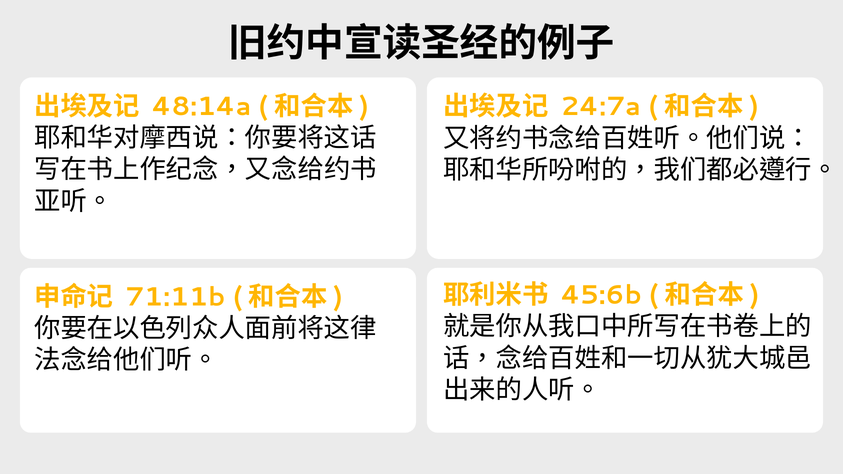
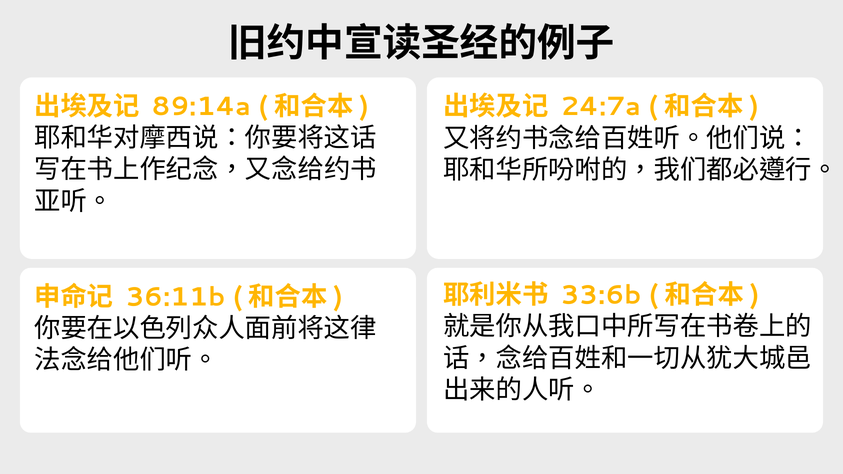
48:14a: 48:14a -> 89:14a (202, 107)
45:6b: 45:6b -> 33:6b (601, 295)
71:11b: 71:11b -> 36:11b (175, 297)
